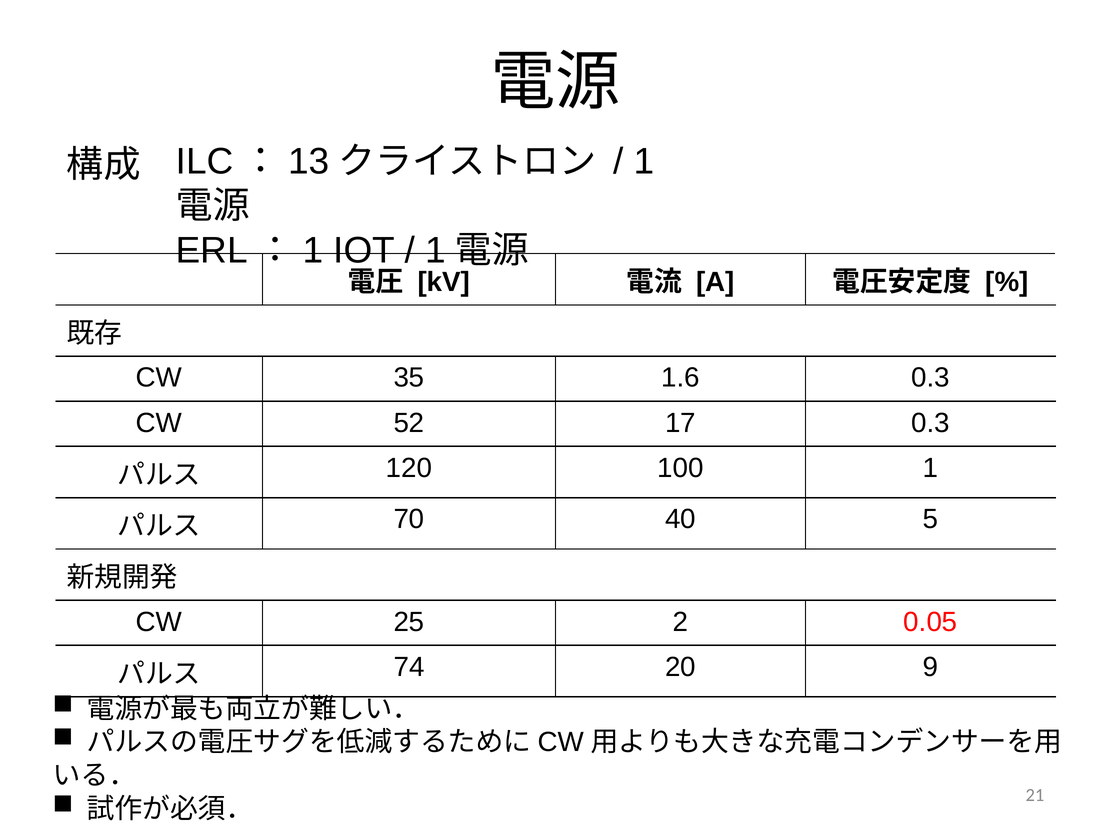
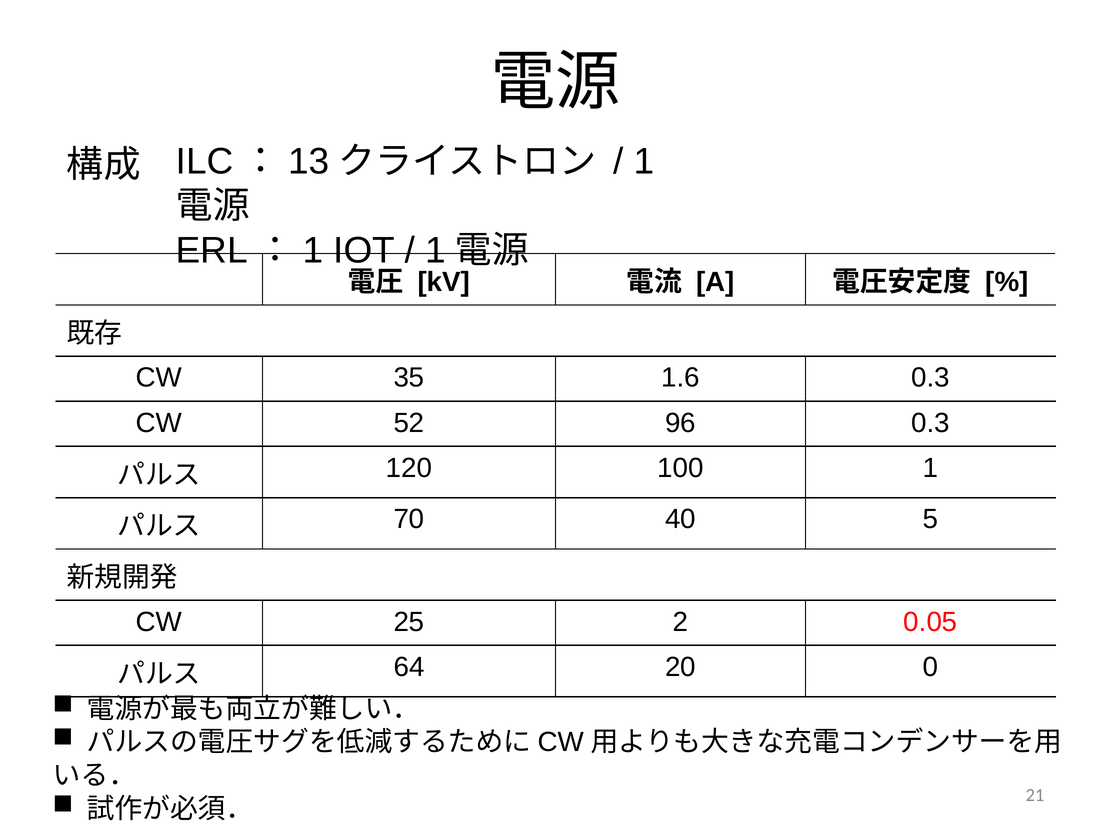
17: 17 -> 96 (680, 423)
74: 74 -> 64 (409, 667)
9: 9 -> 0 (930, 667)
